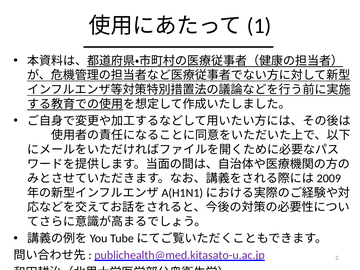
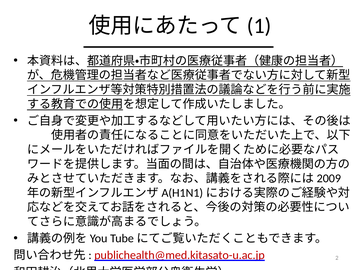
publichealth@med.kitasato-u.ac.jp colour: purple -> red (179, 255)
